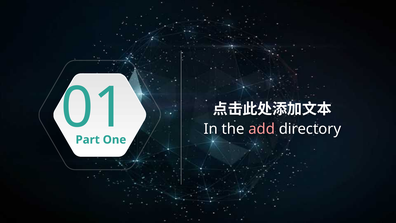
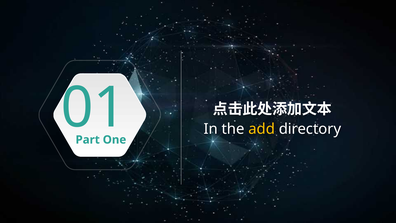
add colour: pink -> yellow (262, 129)
